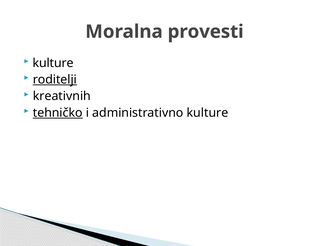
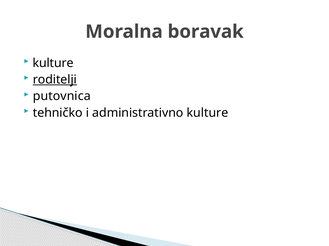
provesti: provesti -> boravak (206, 32)
kreativnih: kreativnih -> putovnica (62, 96)
tehničko underline: present -> none (58, 113)
